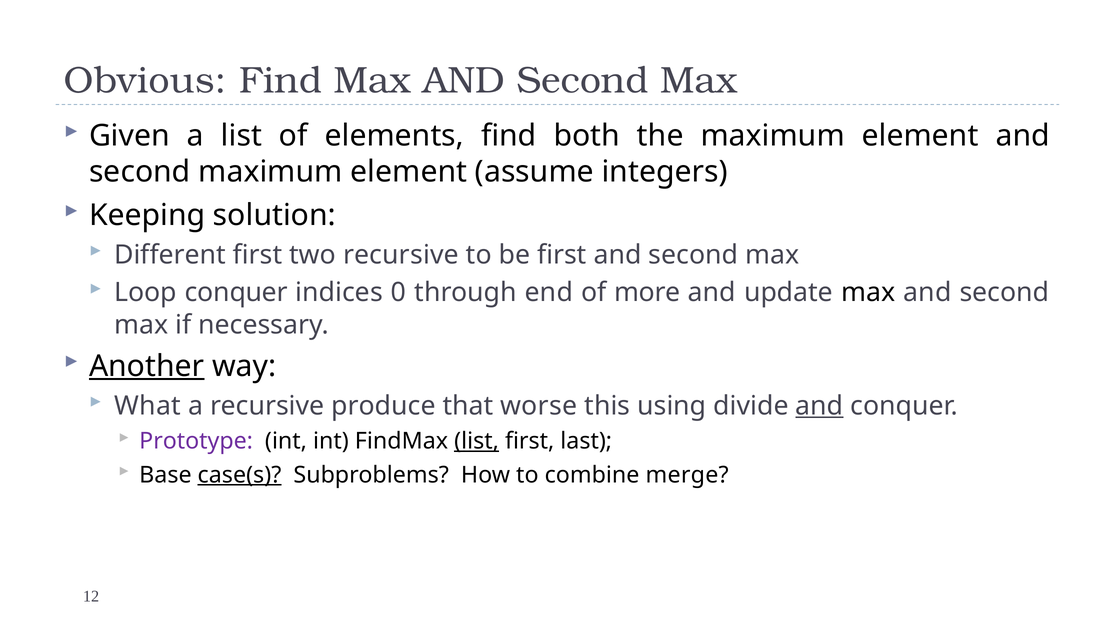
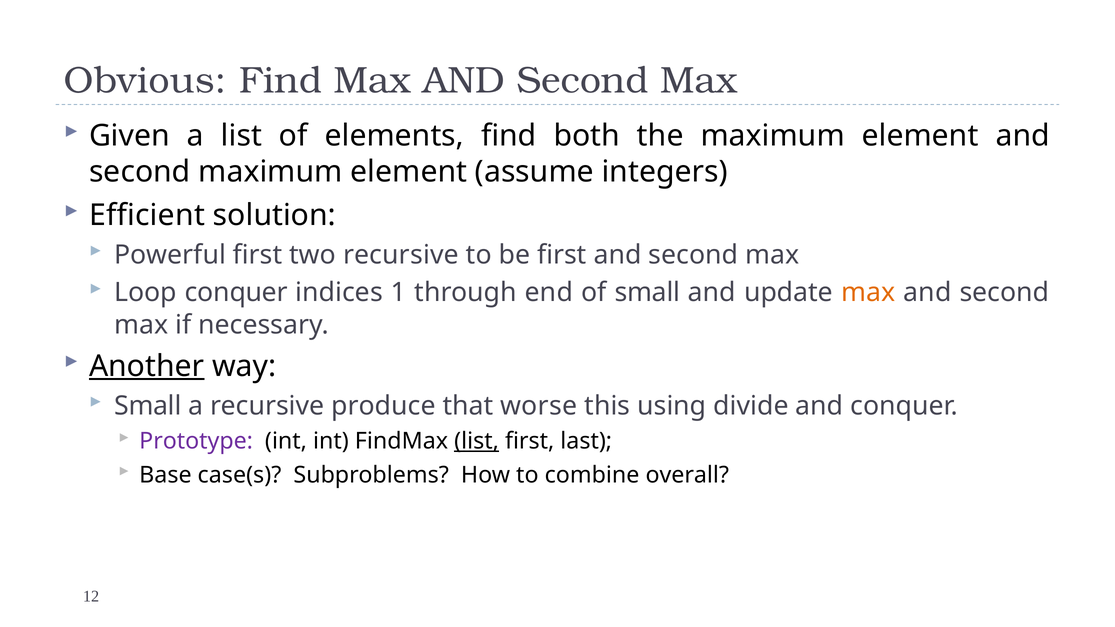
Keeping: Keeping -> Efficient (147, 215)
Different: Different -> Powerful (170, 255)
0: 0 -> 1 (399, 293)
of more: more -> small (647, 293)
max colour: black -> orange (868, 293)
What: What -> Small (148, 406)
and underline: present -> none (819, 406)
case(s underline: present -> none (239, 475)
merge: merge -> overall (687, 475)
